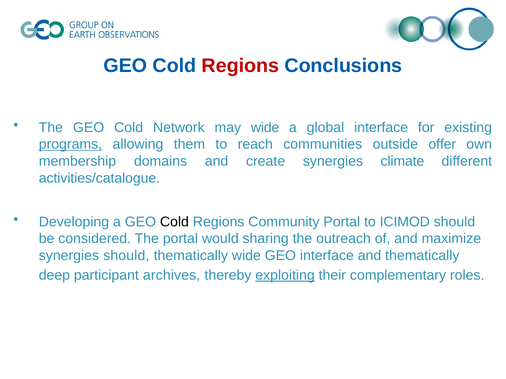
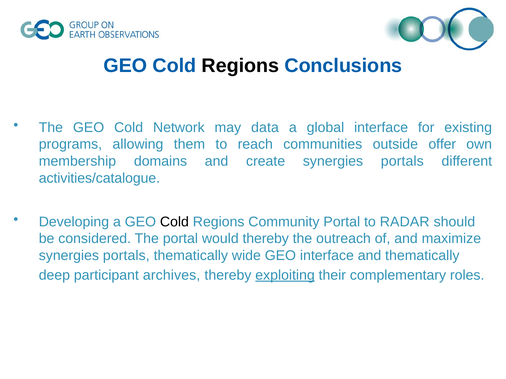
Regions colour: red -> black (240, 66)
may wide: wide -> data (265, 128)
programs underline: present -> none (70, 145)
create synergies climate: climate -> portals (402, 161)
ICIMOD: ICIMOD -> RADAR (405, 222)
would sharing: sharing -> thereby (266, 239)
should: should -> portals (126, 256)
